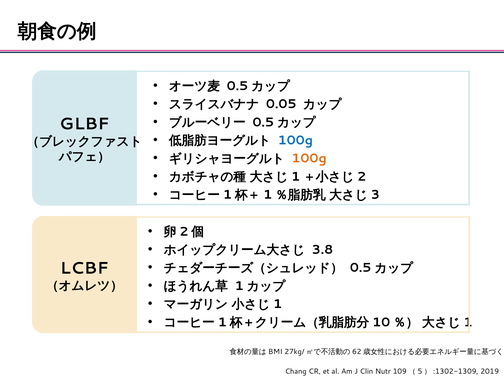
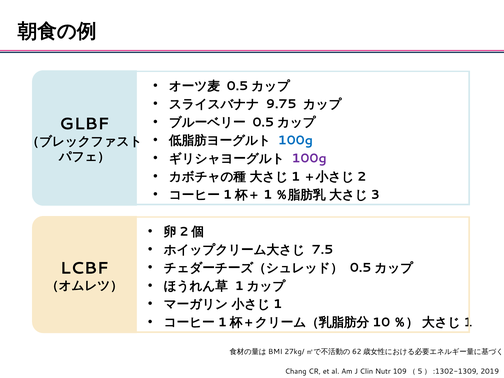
0.05: 0.05 -> 9.75 (281, 104)
100g colour: orange -> purple (309, 158)
3.8: 3.8 -> 7.5 (322, 250)
